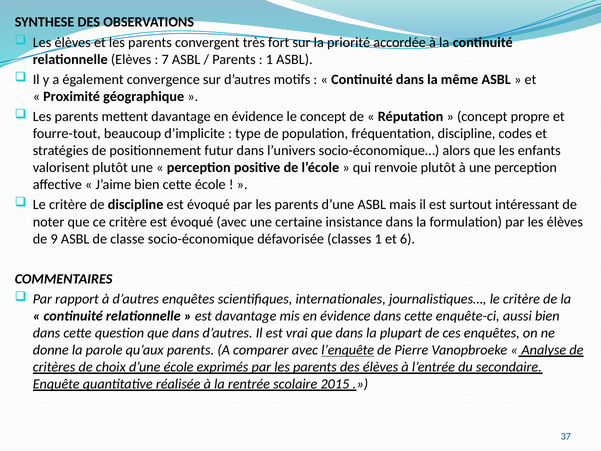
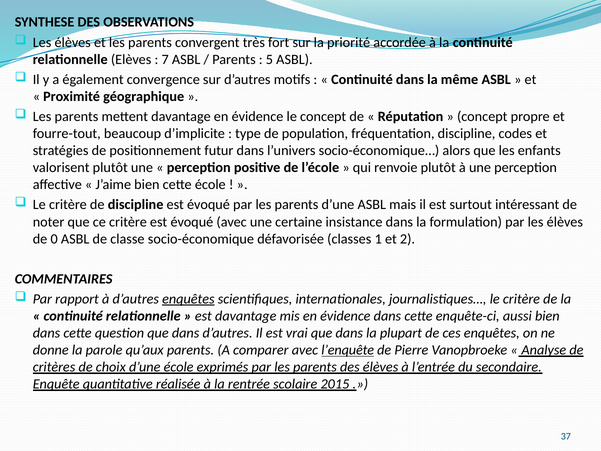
1: 1 -> 5 (269, 59)
9: 9 -> 0 (54, 239)
6: 6 -> 2 (408, 239)
enquêtes underline: none -> present (188, 299)
